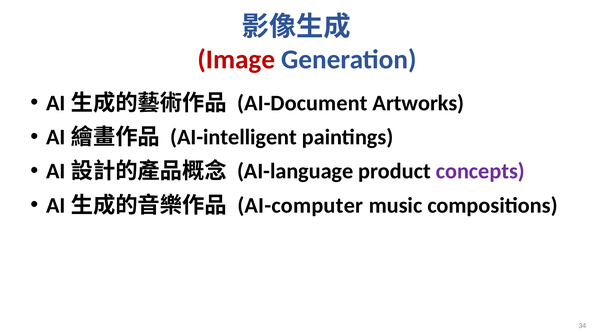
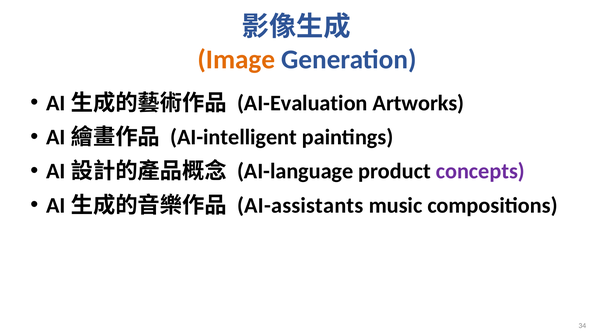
Image colour: red -> orange (236, 60)
AI-Document: AI-Document -> AI-Evaluation (302, 103)
AI-computer: AI-computer -> AI-assistants (300, 206)
